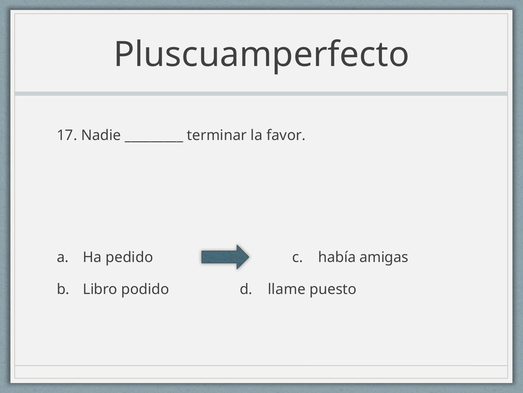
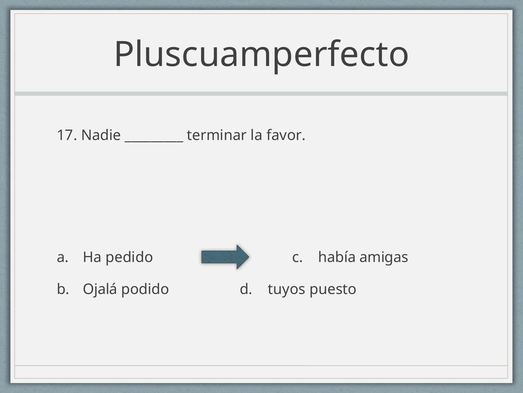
Libro: Libro -> Ojalá (100, 289)
llame: llame -> tuyos (287, 289)
